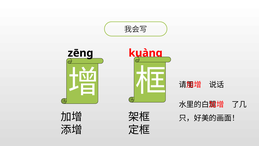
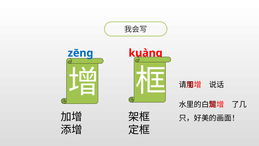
zēng colour: black -> blue (80, 53)
